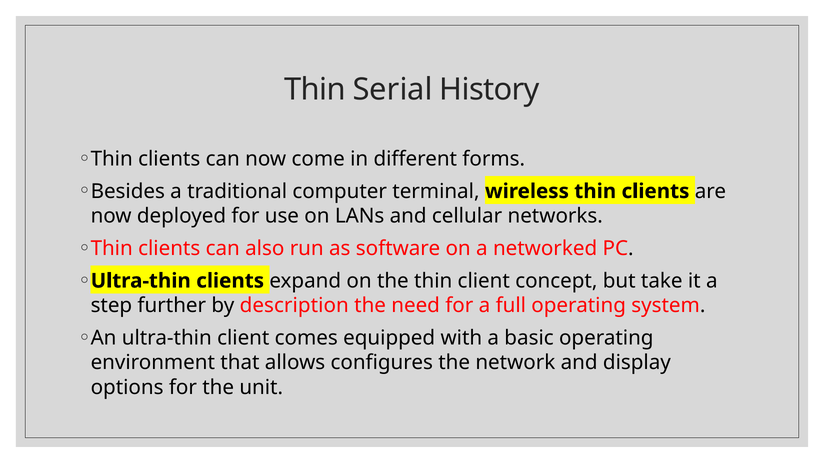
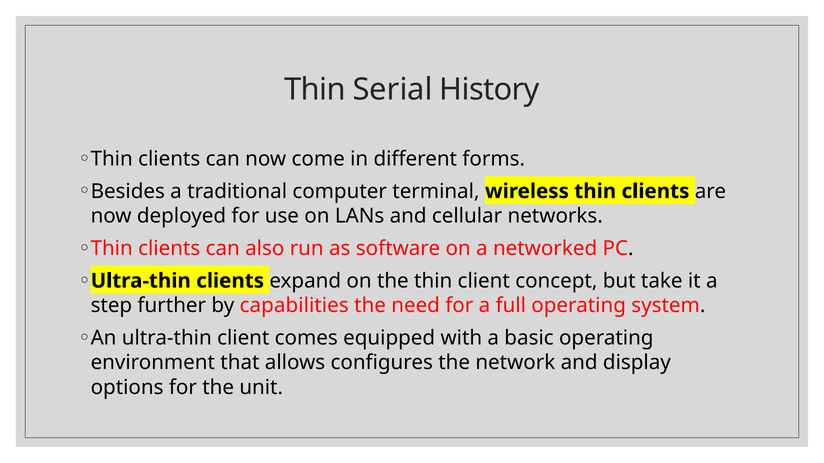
description: description -> capabilities (294, 306)
